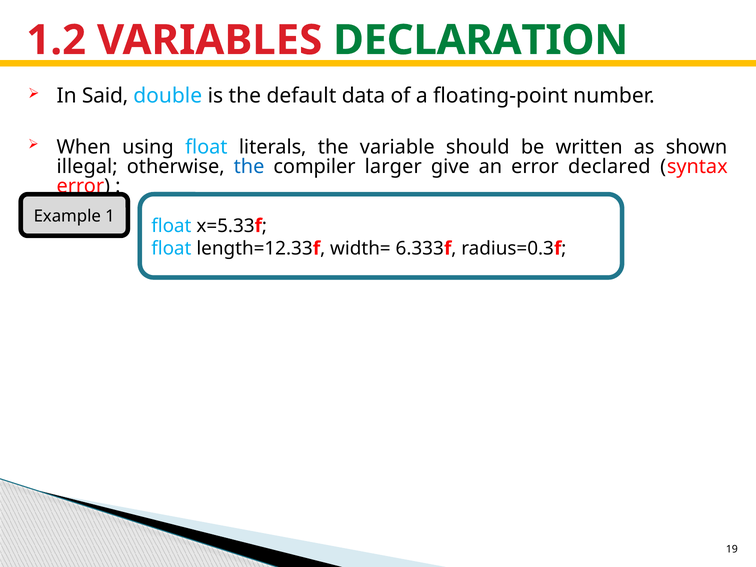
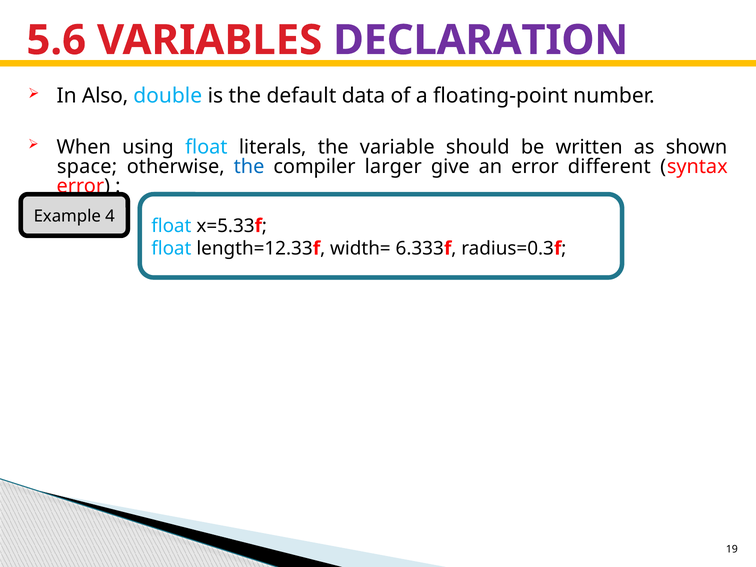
1.2: 1.2 -> 5.6 (56, 40)
DECLARATION colour: green -> purple (481, 40)
Said: Said -> Also (105, 96)
illegal: illegal -> space (87, 167)
declared: declared -> different (609, 167)
1: 1 -> 4 (110, 216)
